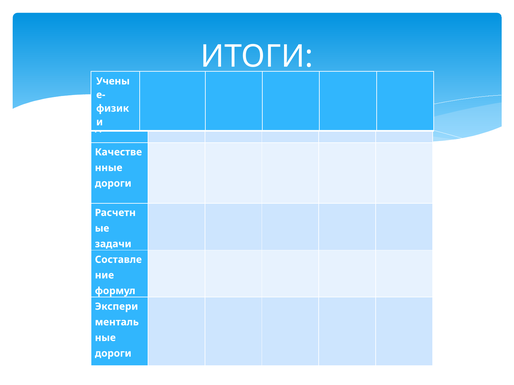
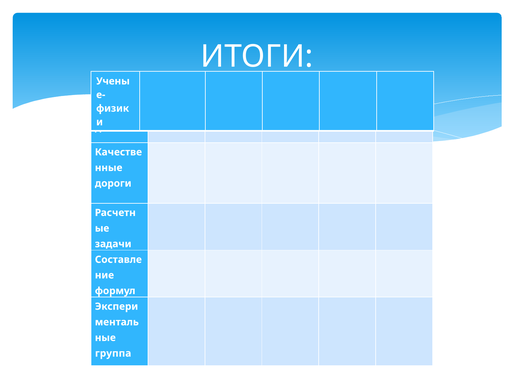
дороги: дороги -> группа (113, 354)
